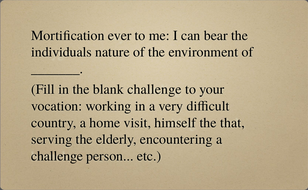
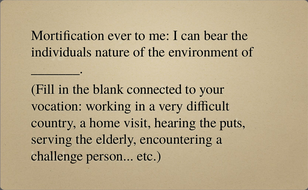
blank challenge: challenge -> connected (155, 89)
himself: himself -> hearing (175, 122)
that: that -> puts (233, 122)
